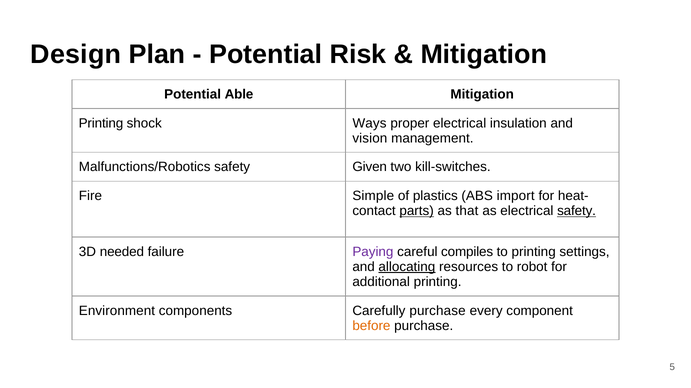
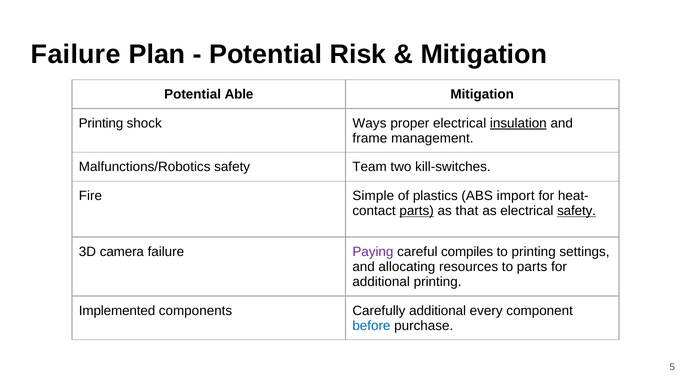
Design: Design -> Failure (76, 55)
insulation underline: none -> present (518, 123)
vision: vision -> frame (370, 138)
Given: Given -> Team (370, 167)
needed: needed -> camera (122, 252)
allocating underline: present -> none (407, 267)
to robot: robot -> parts (532, 267)
Environment: Environment -> Implemented (117, 311)
Carefully purchase: purchase -> additional (438, 311)
before colour: orange -> blue (371, 326)
